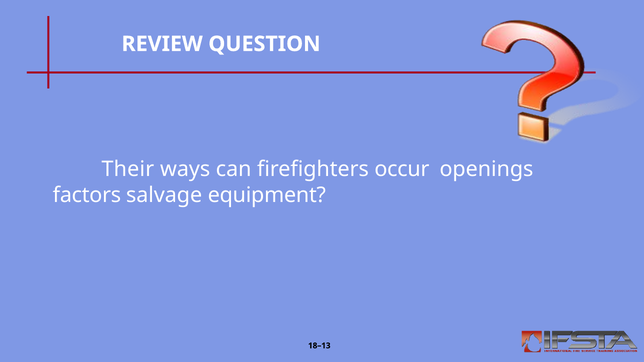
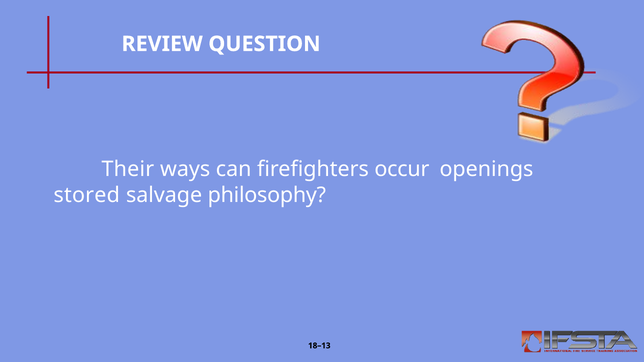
factors: factors -> stored (87, 195)
equipment: equipment -> philosophy (267, 195)
